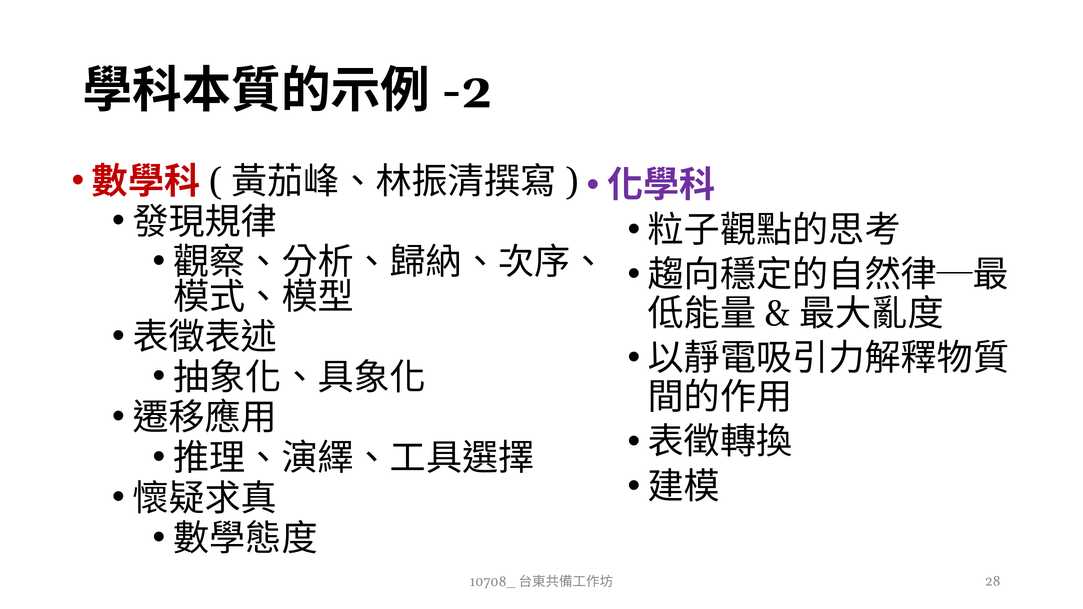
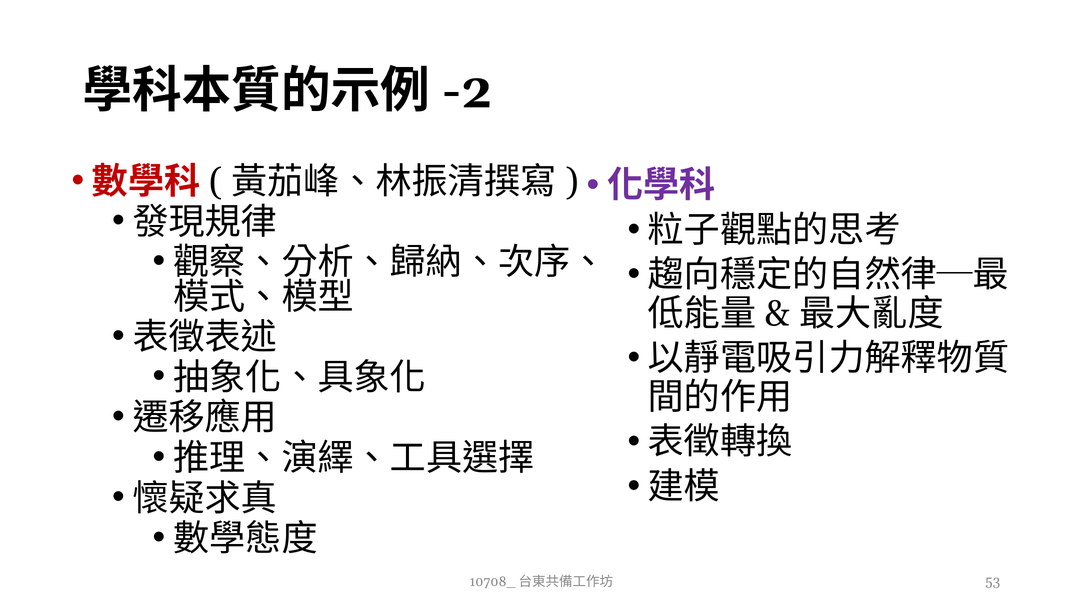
28: 28 -> 53 (993, 581)
